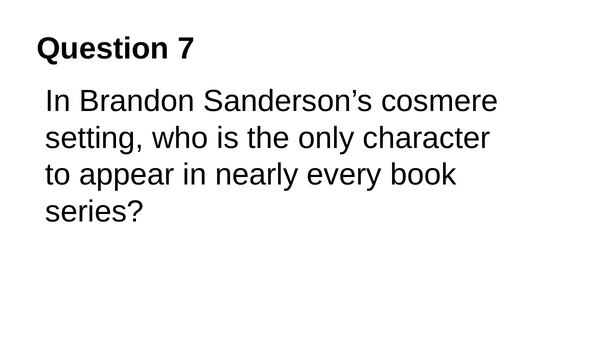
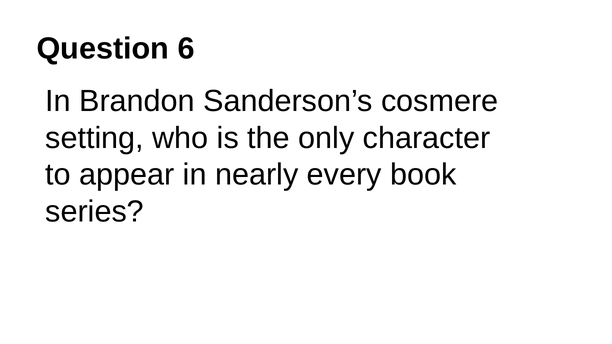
7: 7 -> 6 (186, 49)
